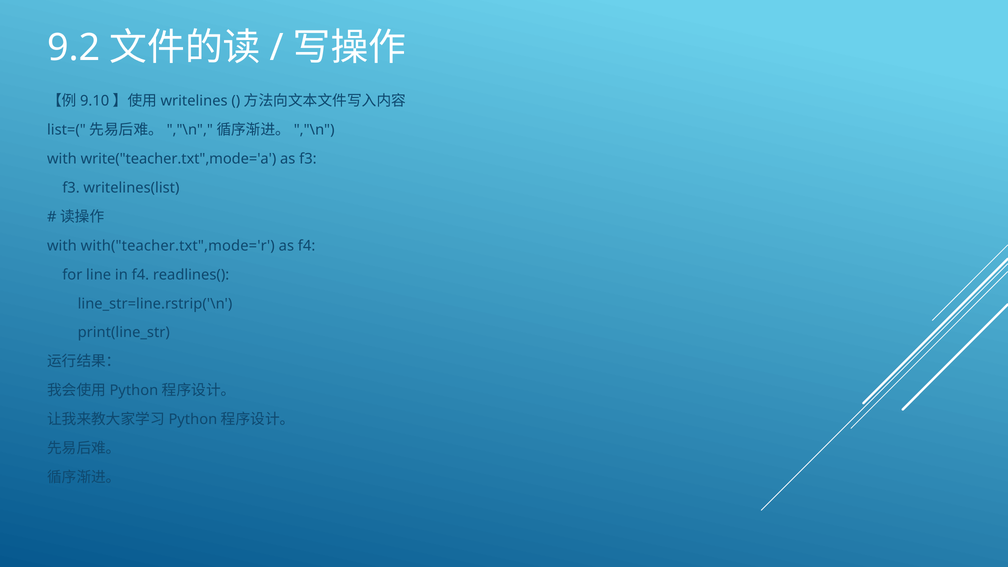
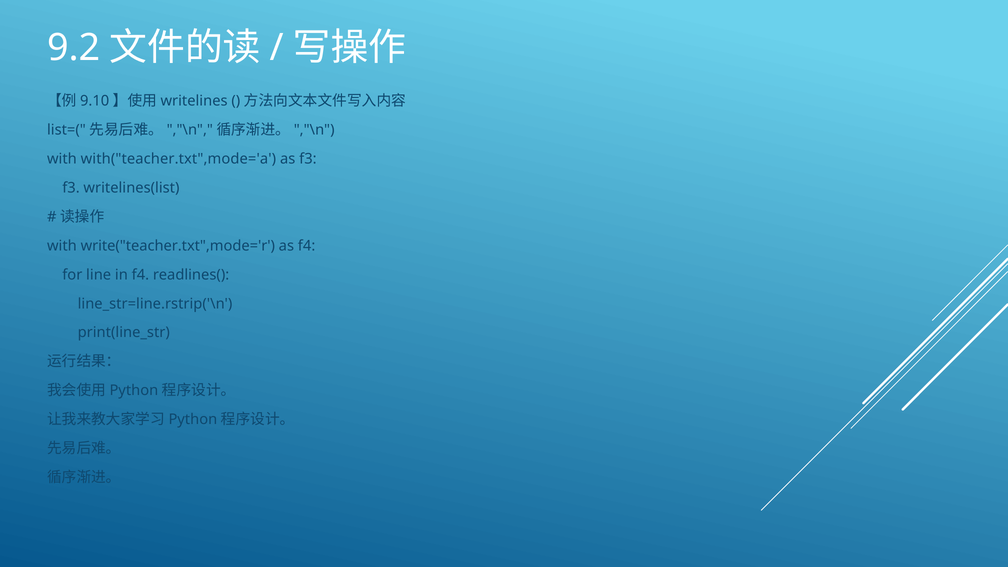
write("teacher.txt",mode='a: write("teacher.txt",mode='a -> with("teacher.txt",mode='a (178, 159)
with("teacher.txt",mode='r: with("teacher.txt",mode='r -> write("teacher.txt",mode='r (178, 246)
